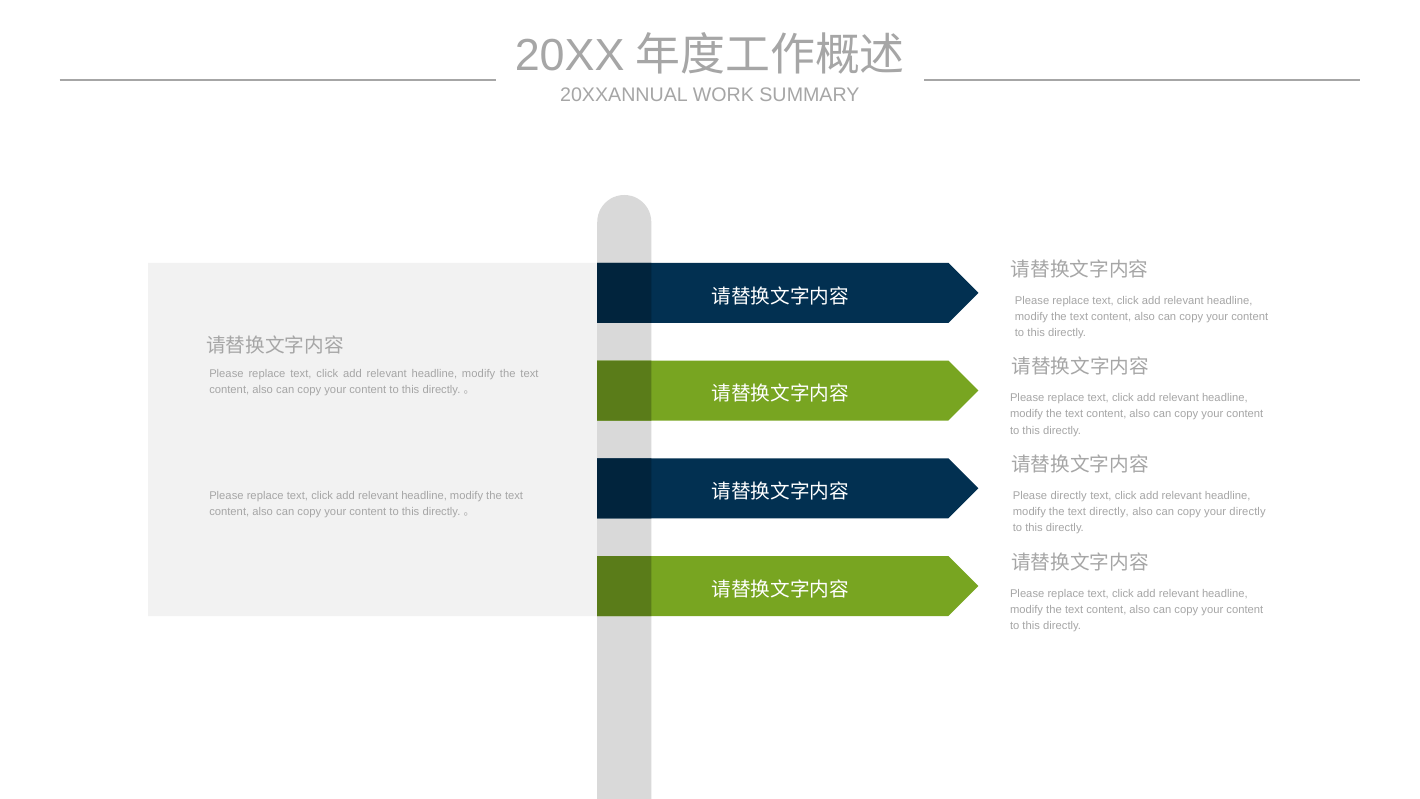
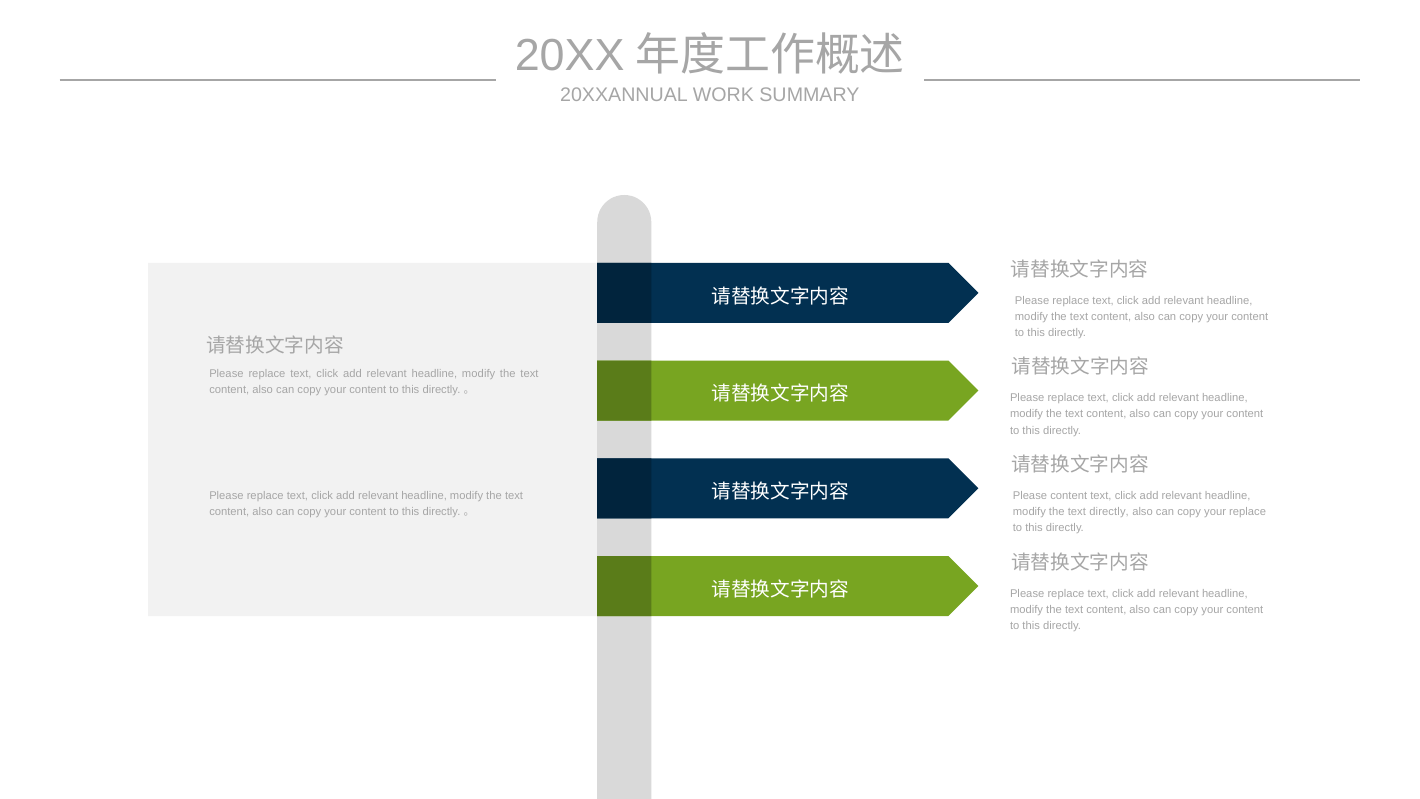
Please directly: directly -> content (1069, 496)
your directly: directly -> replace (1248, 512)
